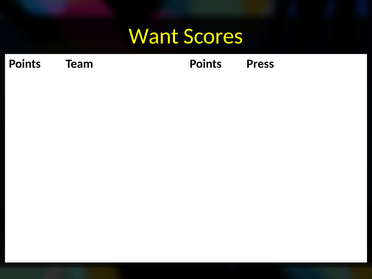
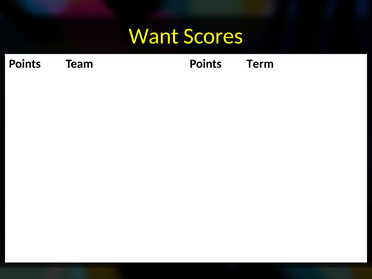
Press: Press -> Term (260, 64)
